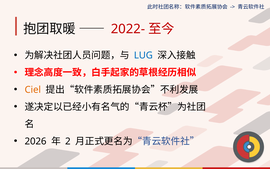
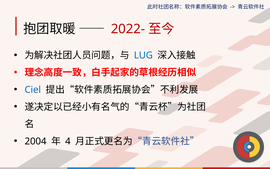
Ciel colour: orange -> blue (33, 90)
2026: 2026 -> 2004 (36, 141)
2: 2 -> 4 (68, 141)
